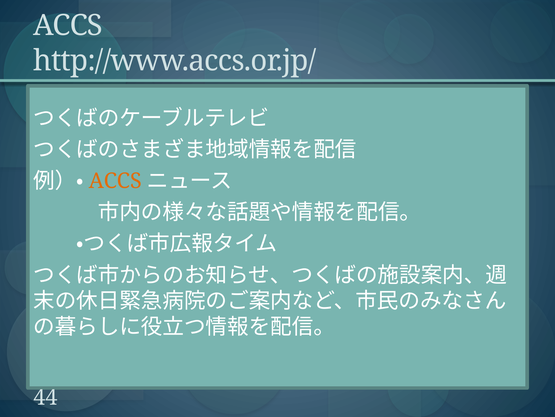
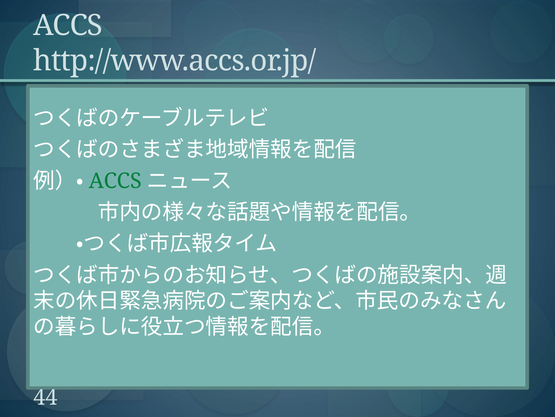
ACCS colour: orange -> green (115, 181)
